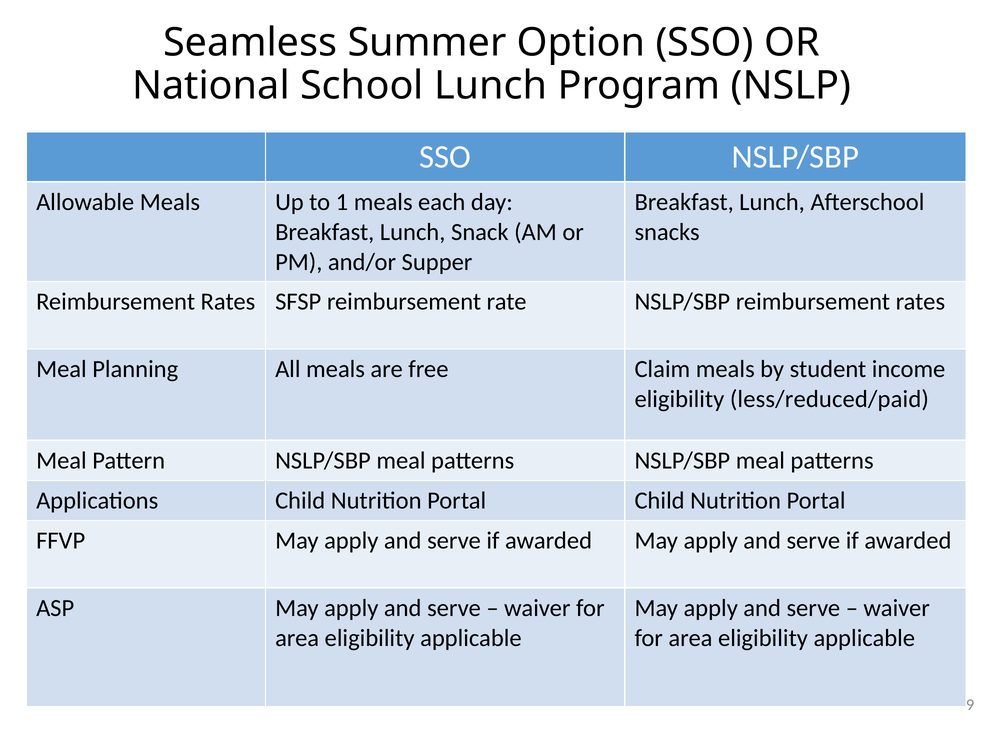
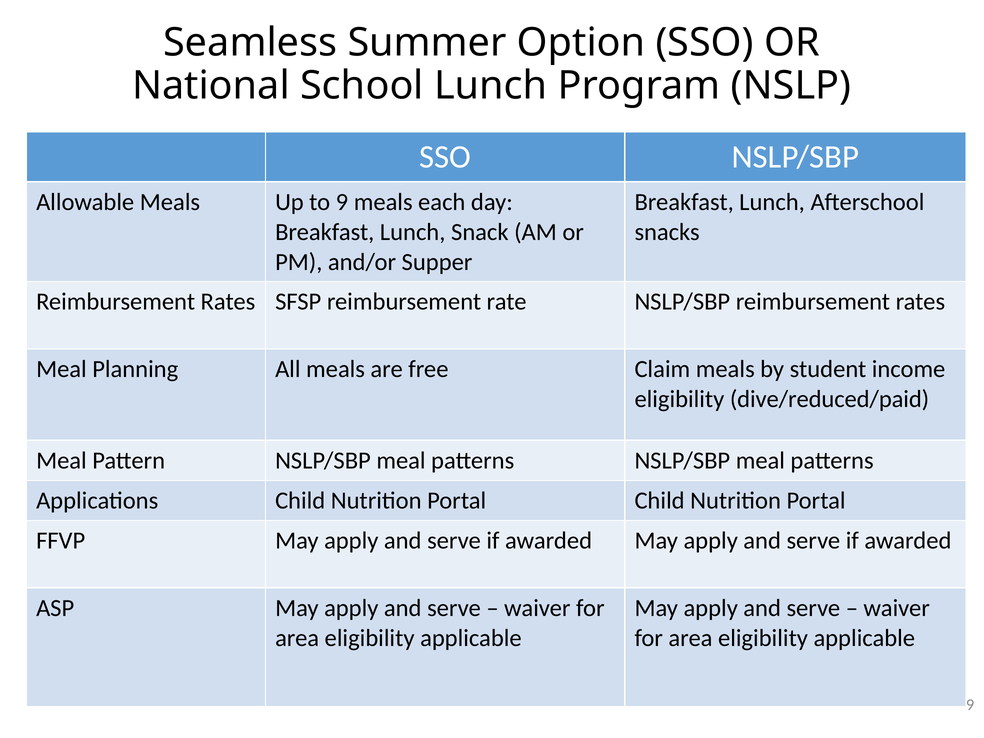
to 1: 1 -> 9 (342, 202)
less/reduced/paid: less/reduced/paid -> dive/reduced/paid (830, 399)
